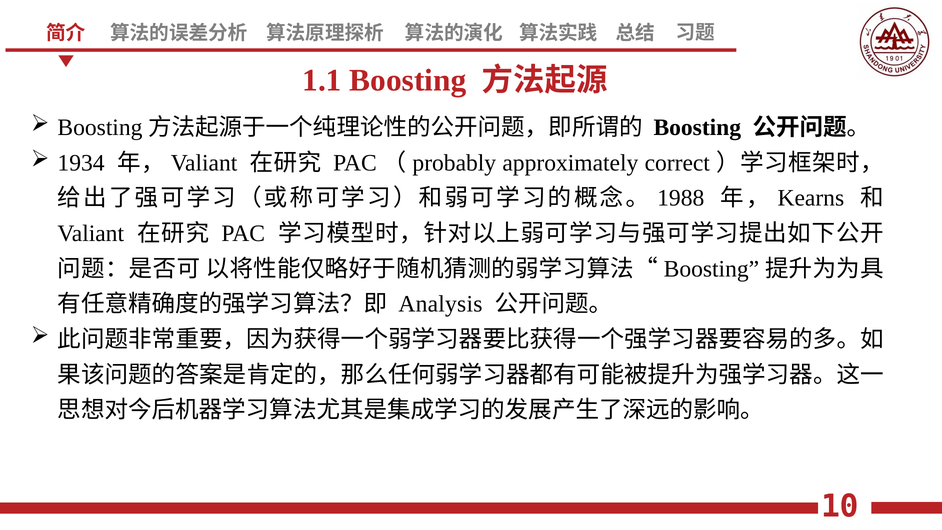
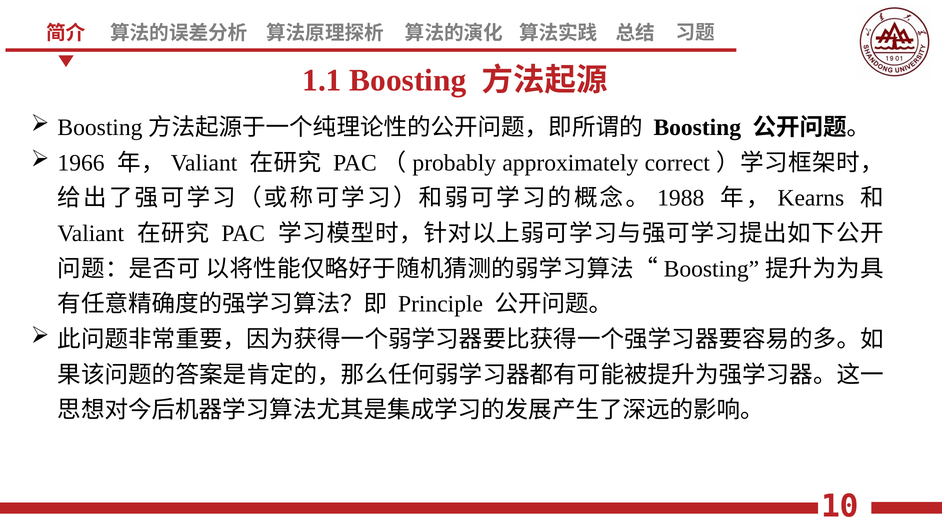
1934: 1934 -> 1966 (81, 163)
Analysis: Analysis -> Principle (441, 304)
